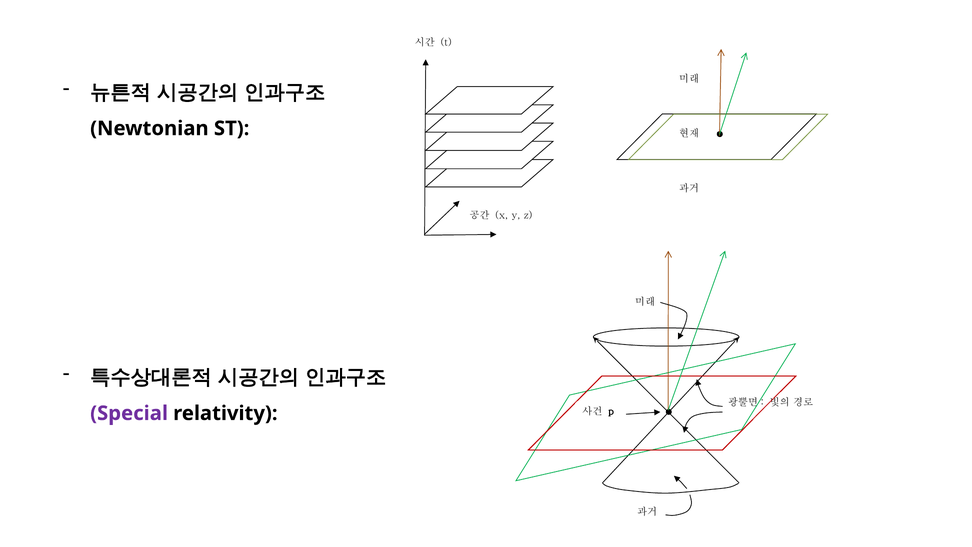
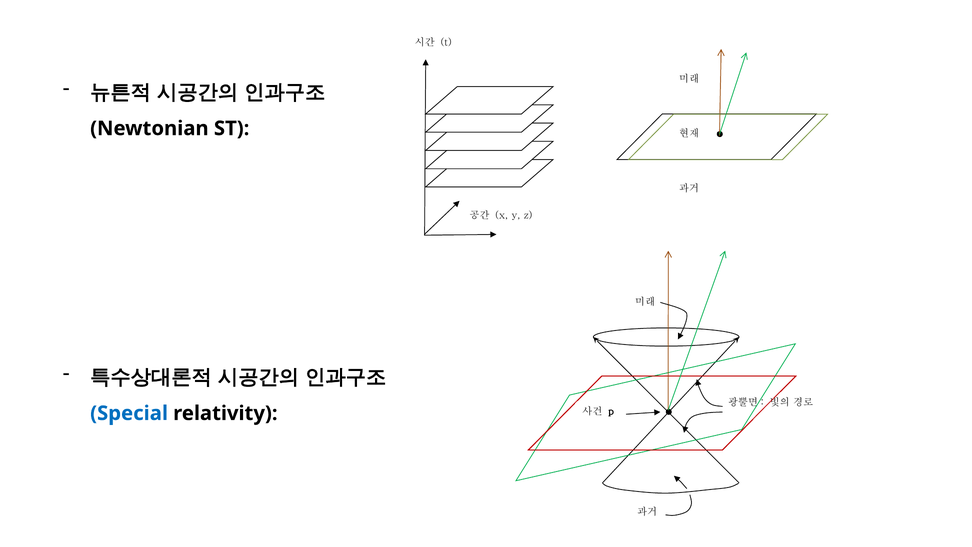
Special colour: purple -> blue (129, 413)
